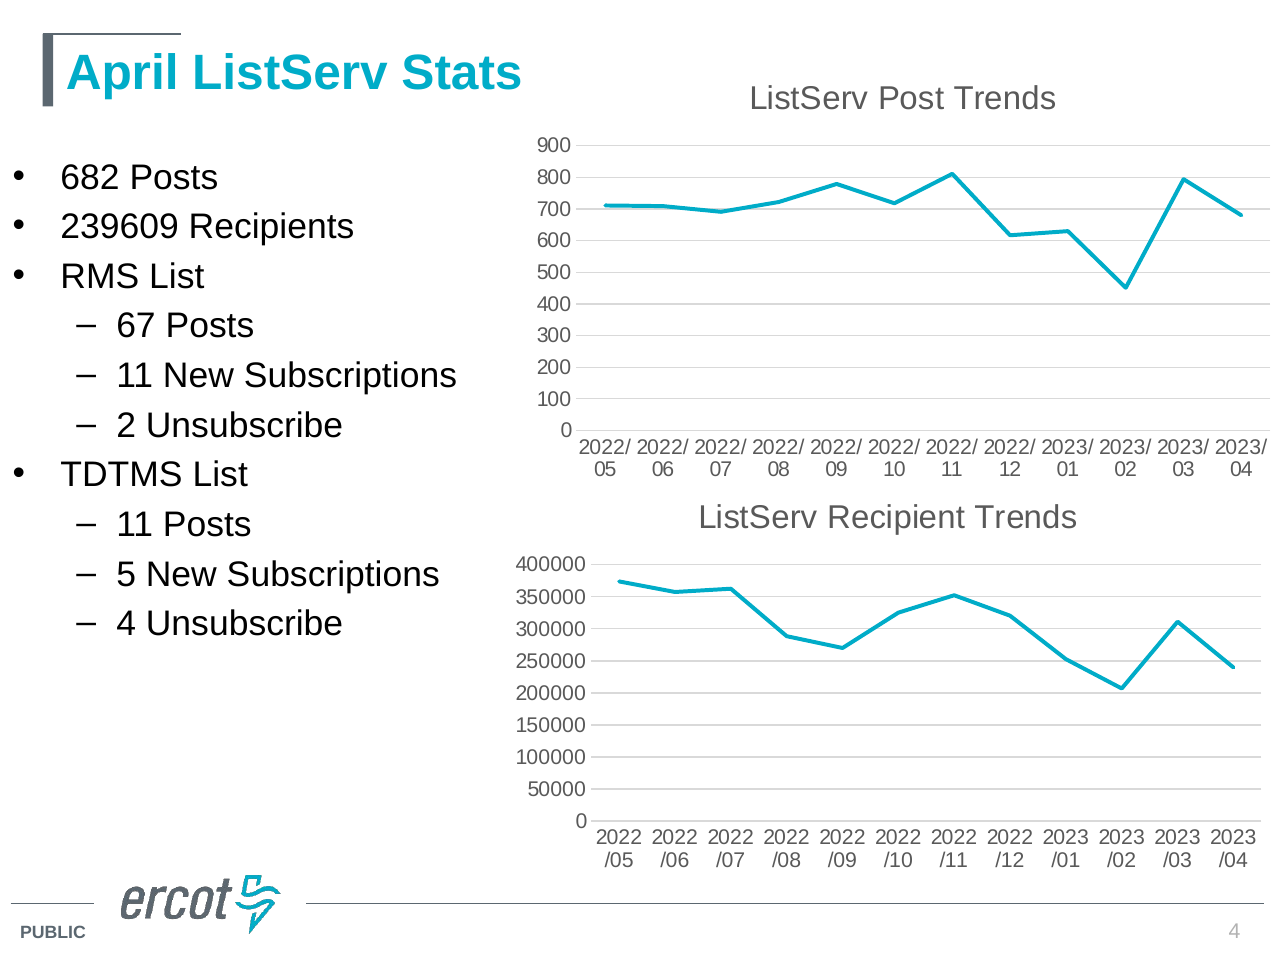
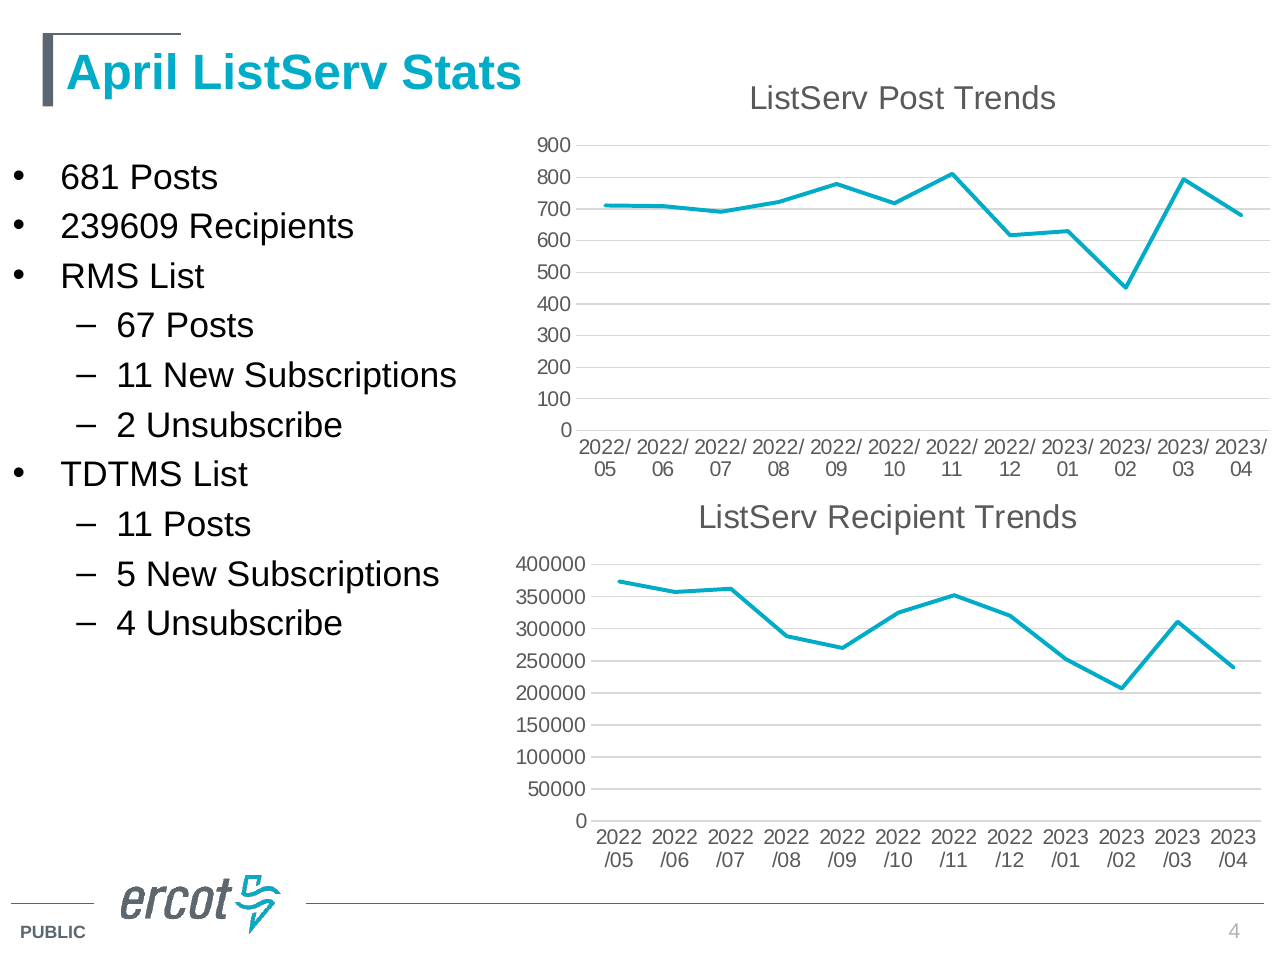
682: 682 -> 681 (90, 178)
